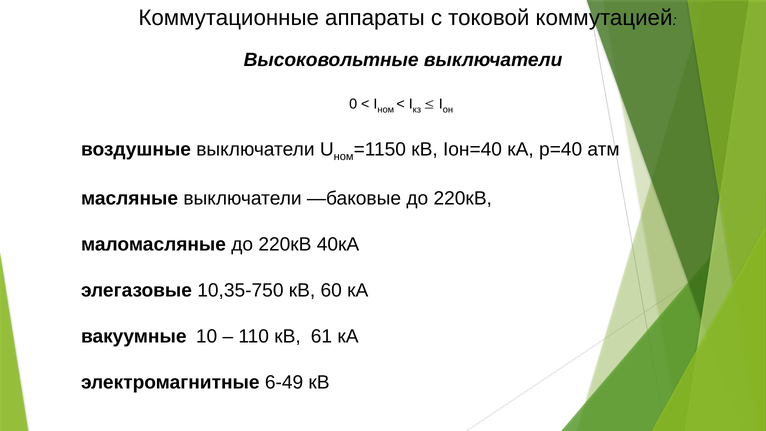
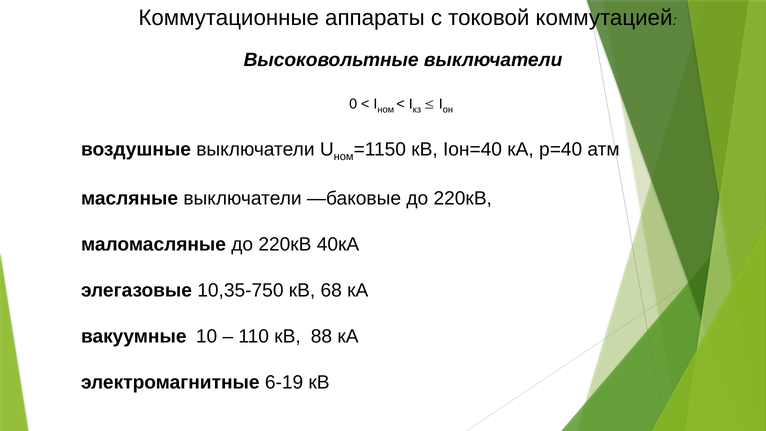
60: 60 -> 68 (331, 290)
61: 61 -> 88 (321, 336)
6-49: 6-49 -> 6-19 (284, 382)
